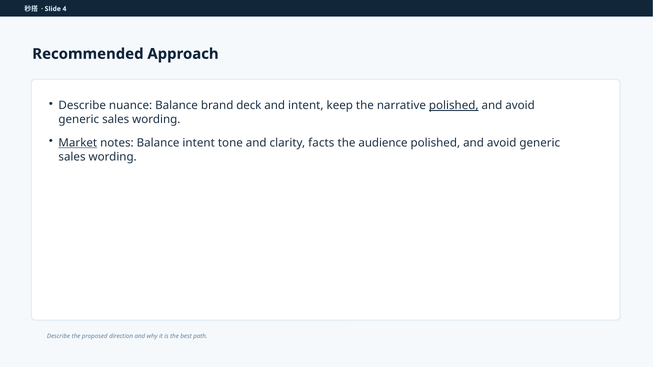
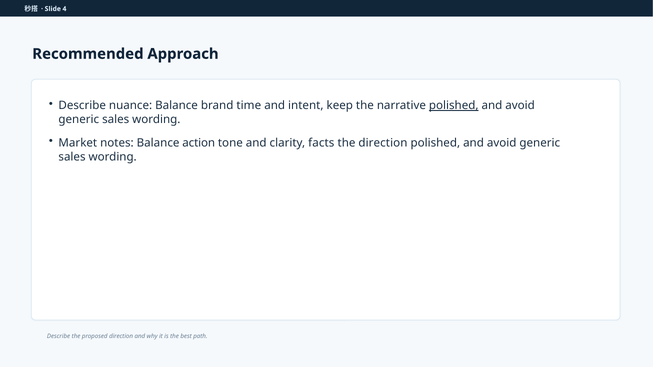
deck: deck -> time (249, 106)
Market underline: present -> none (78, 143)
Balance intent: intent -> action (199, 143)
the audience: audience -> direction (383, 143)
